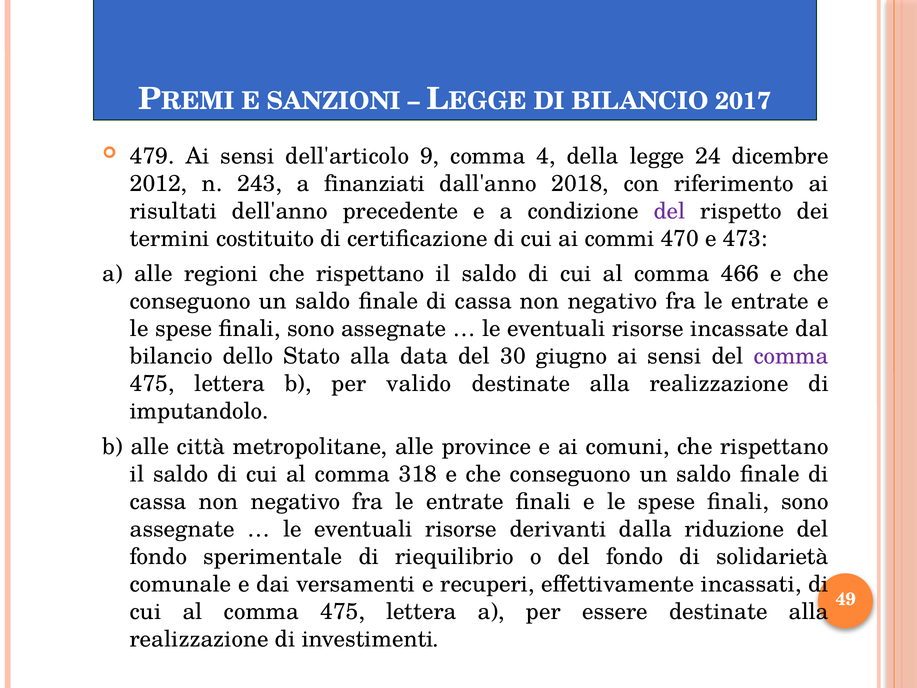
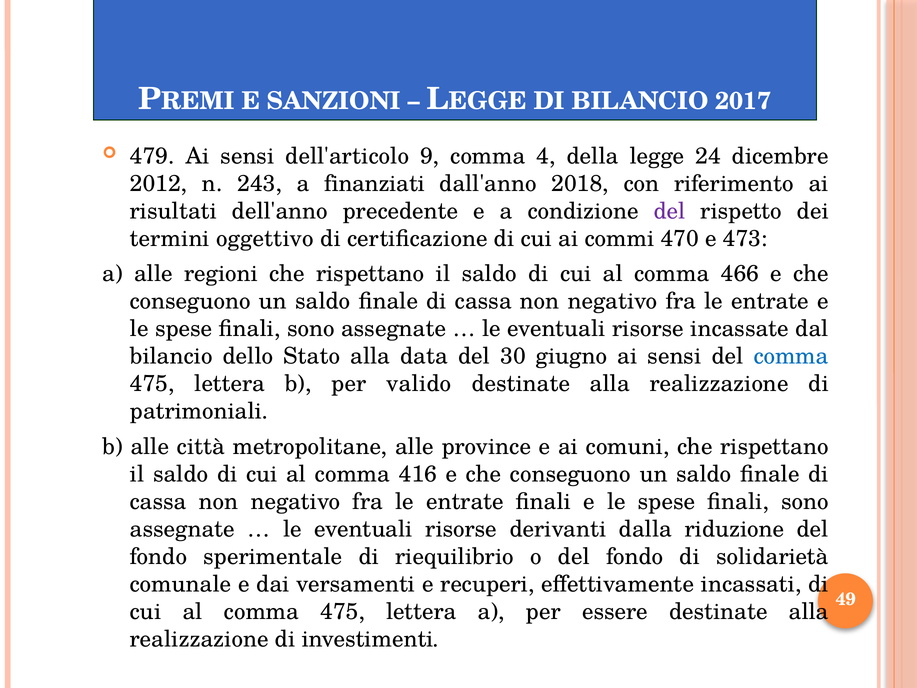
costituito: costituito -> oggettivo (265, 239)
comma colour: purple -> blue (791, 356)
imputandolo: imputandolo -> patrimoniali (199, 411)
318: 318 -> 416 (418, 474)
